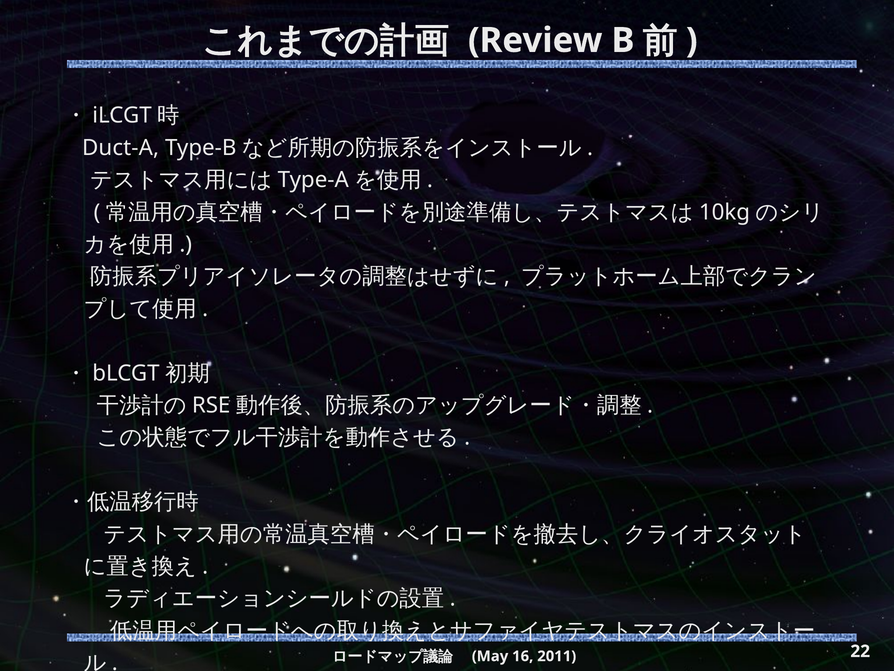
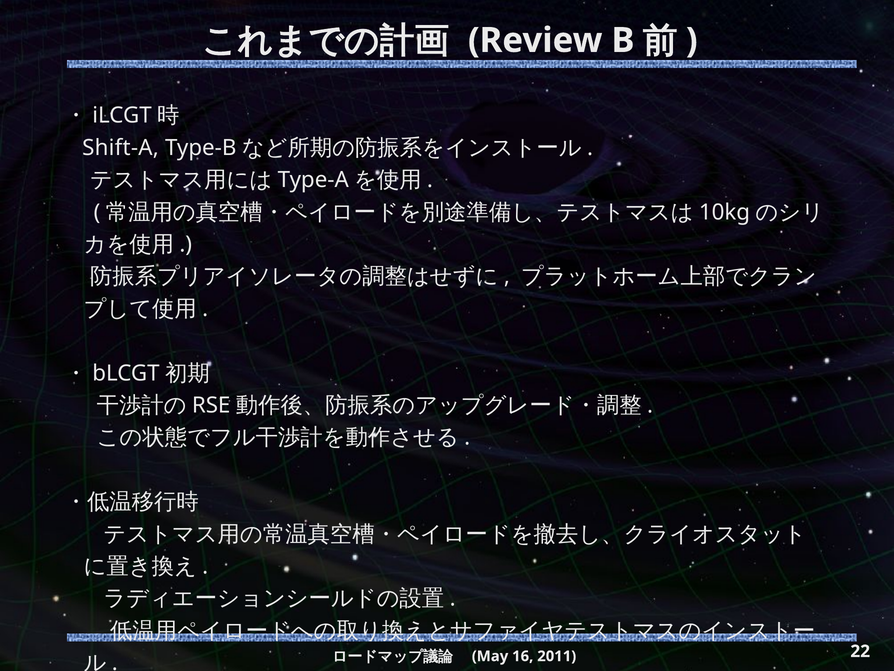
Duct-A: Duct-A -> Shift-A (120, 148)
